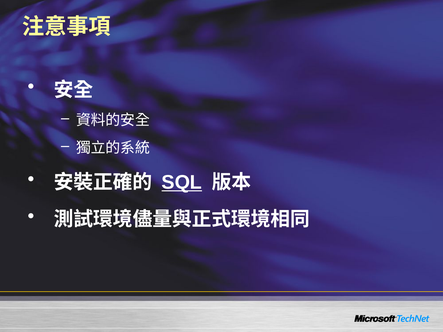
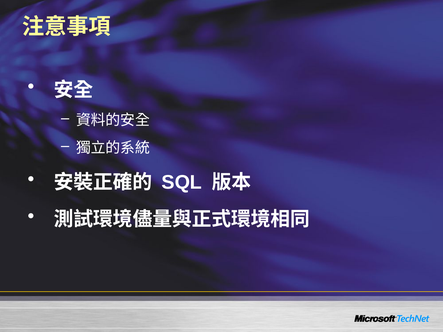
SQL underline: present -> none (182, 183)
